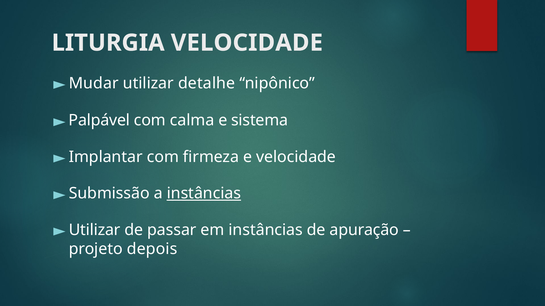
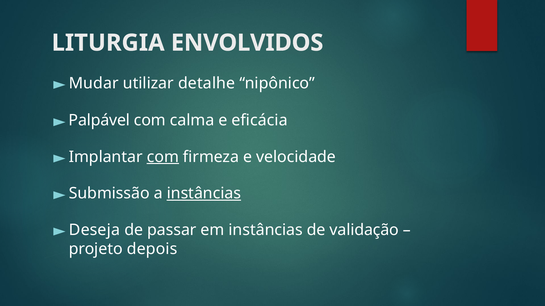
LITURGIA VELOCIDADE: VELOCIDADE -> ENVOLVIDOS (247, 43)
sistema: sistema -> eficácia (260, 121)
com underline: none -> present (163, 157)
Utilizar: Utilizar -> Deseja (94, 230)
apuração: apuração -> validação (364, 230)
